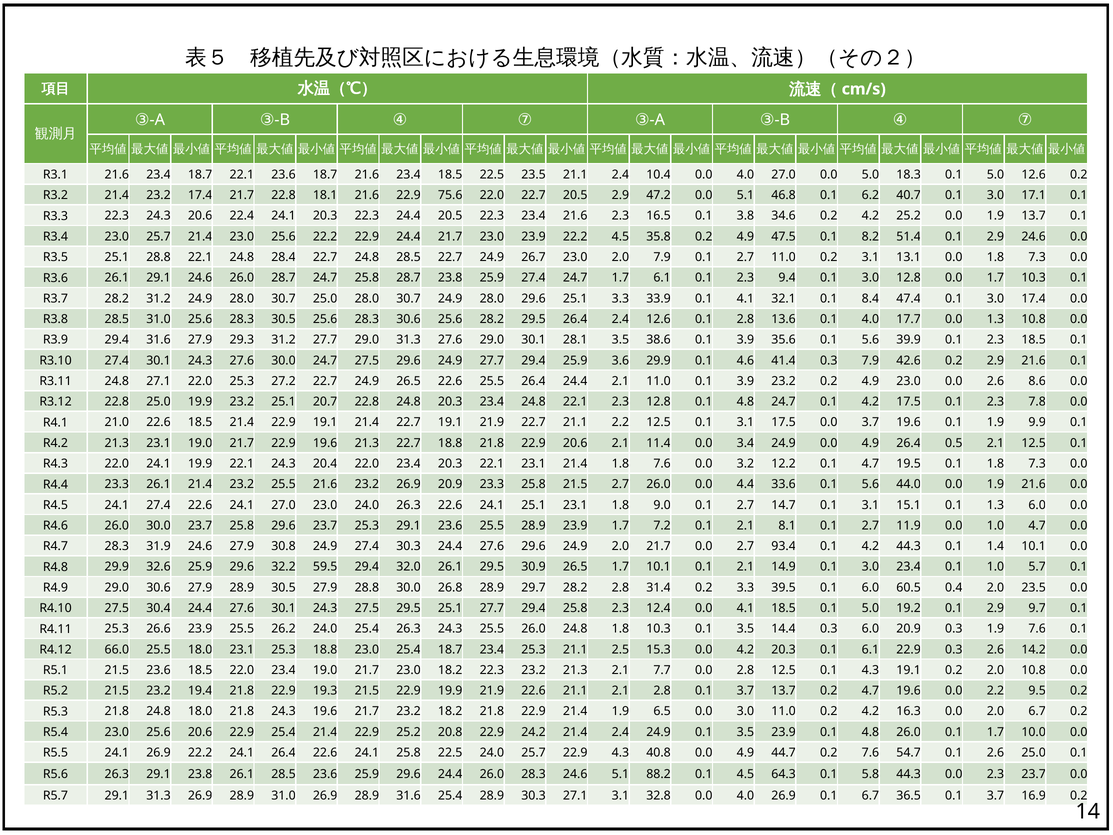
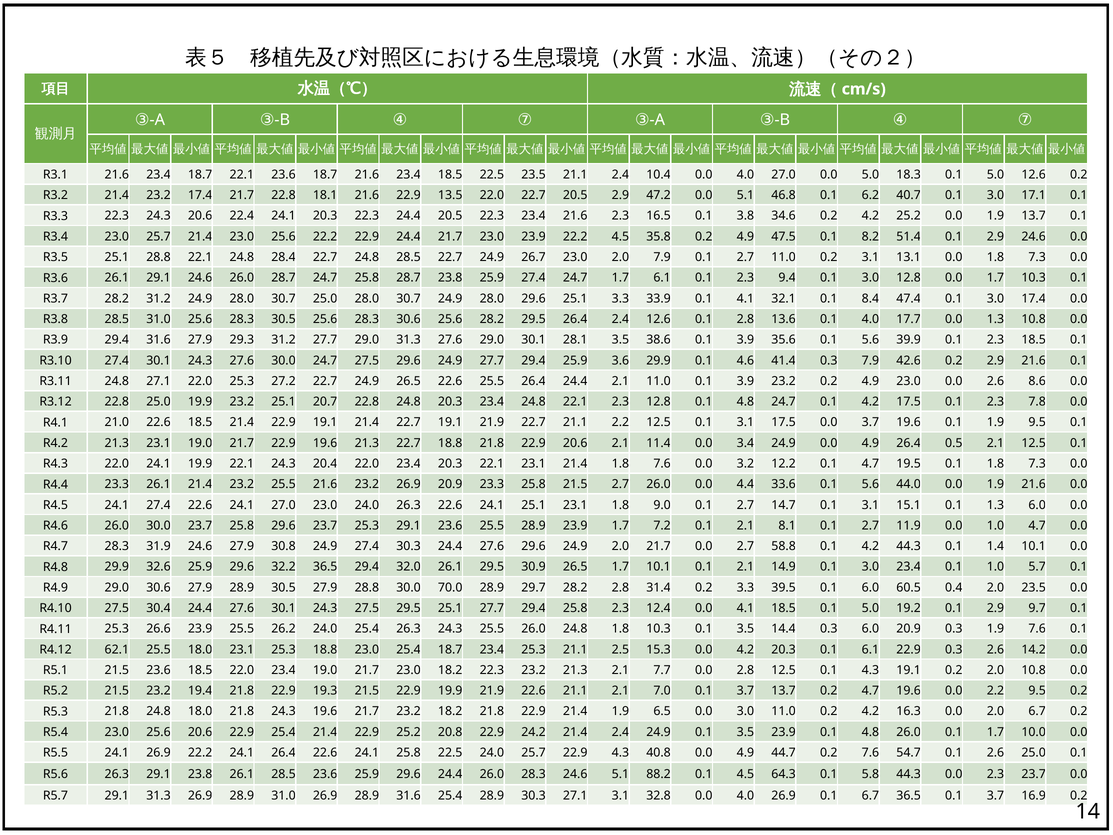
75.6: 75.6 -> 13.5 (450, 195)
1.9 9.9: 9.9 -> 9.5 (1037, 422)
93.4: 93.4 -> 58.8 (784, 546)
32.2 59.5: 59.5 -> 36.5 (325, 567)
26.8: 26.8 -> 70.0 (450, 587)
66.0: 66.0 -> 62.1 (117, 649)
2.1 2.8: 2.8 -> 7.0 (662, 691)
